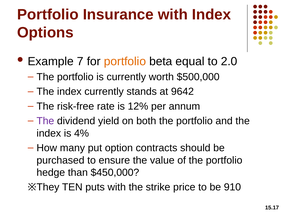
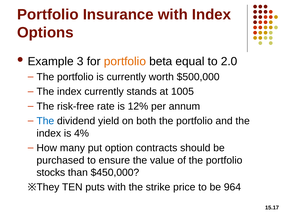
7: 7 -> 3 (80, 61)
9642: 9642 -> 1005 (182, 92)
The colour: purple -> blue (45, 121)
hedge: hedge -> stocks (51, 173)
910: 910 -> 964 (232, 187)
